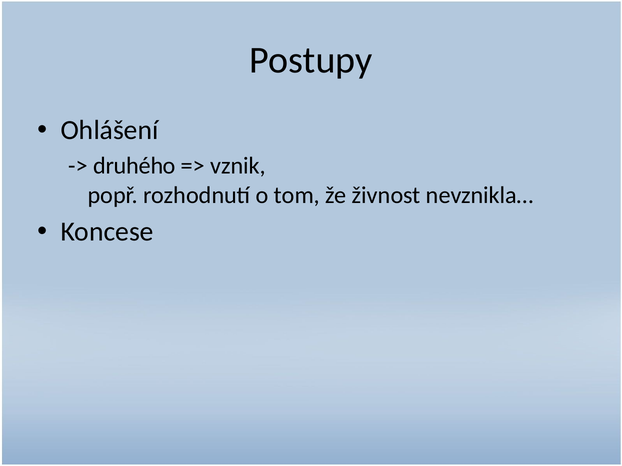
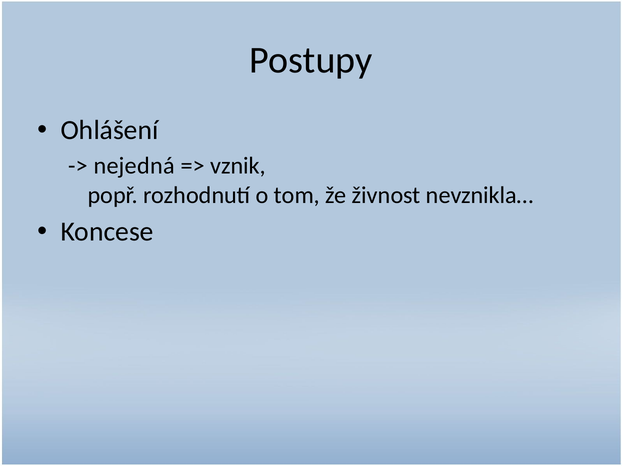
druhého: druhého -> nejedná (134, 166)
